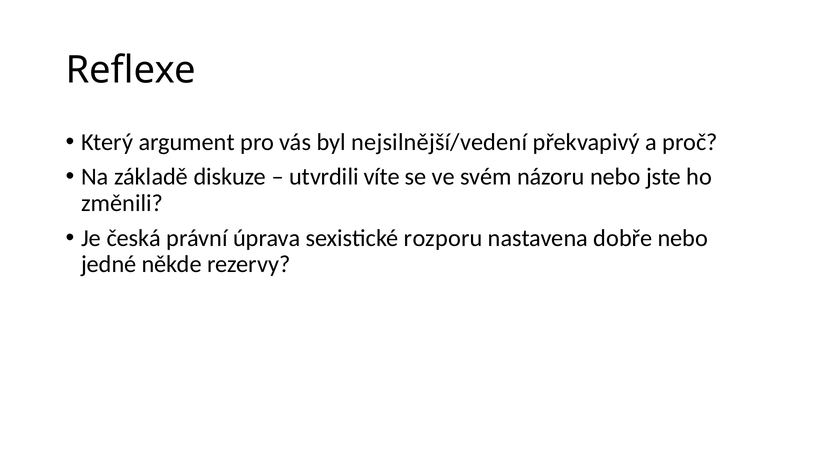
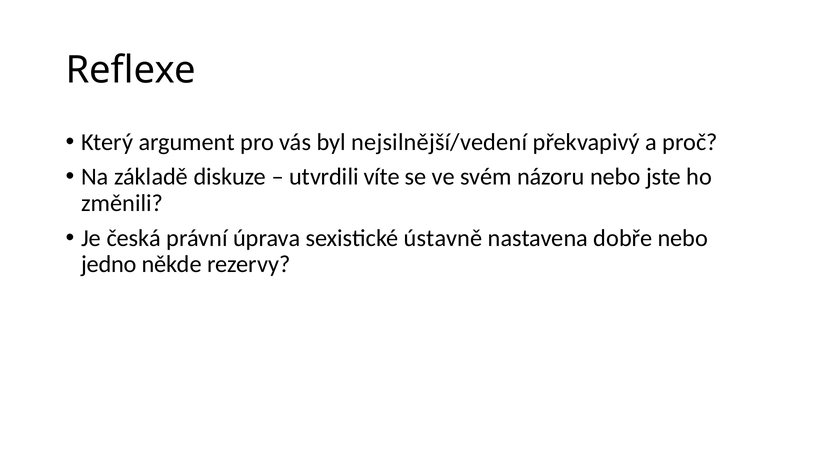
rozporu: rozporu -> ústavně (443, 238)
jedné: jedné -> jedno (109, 264)
